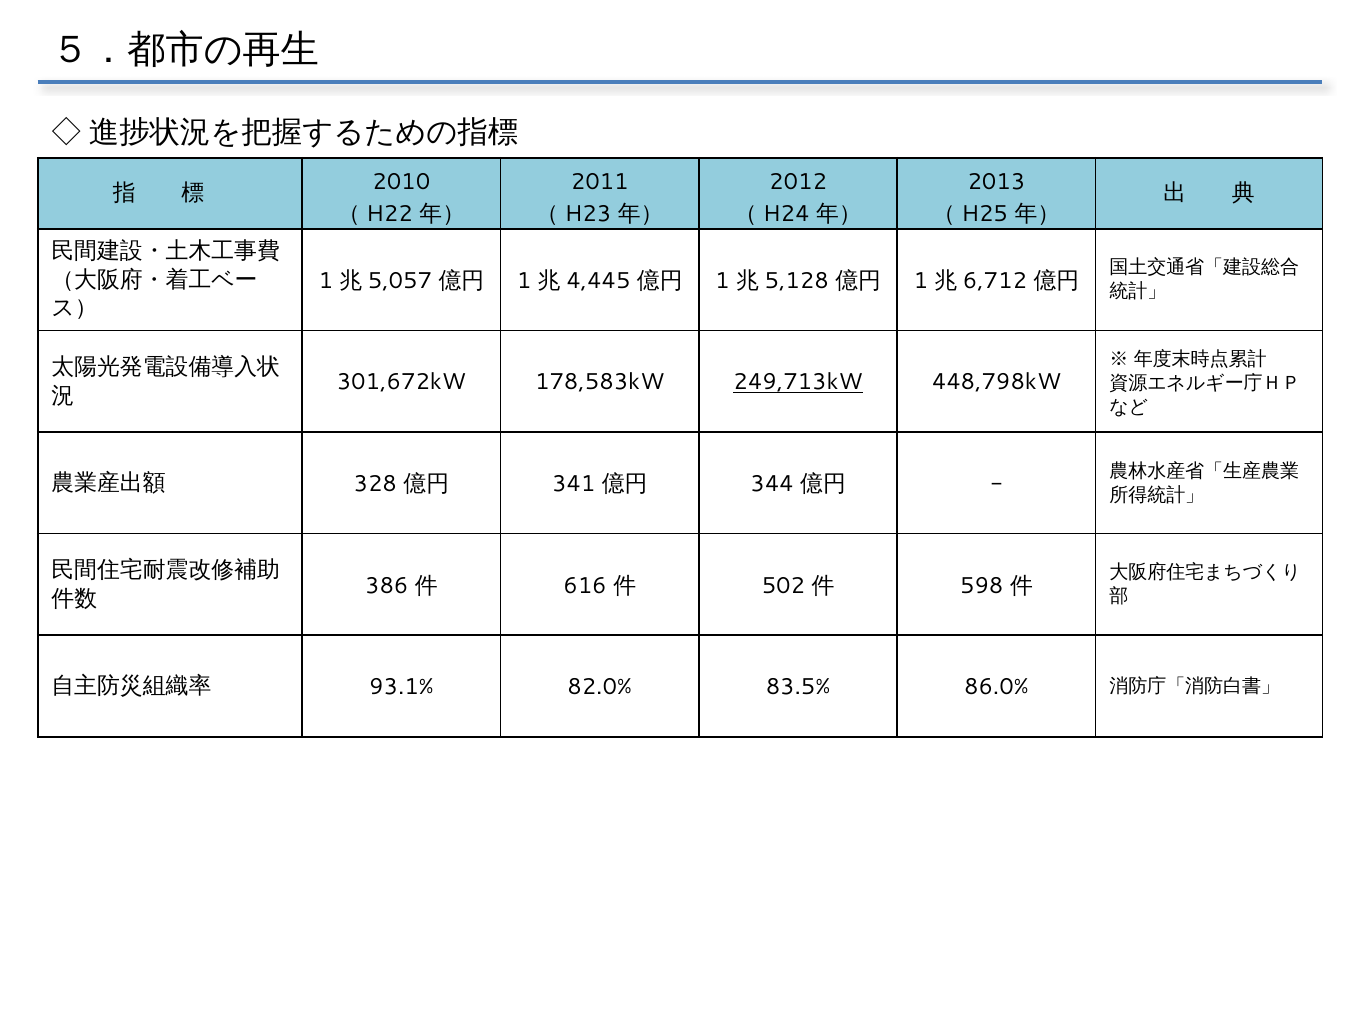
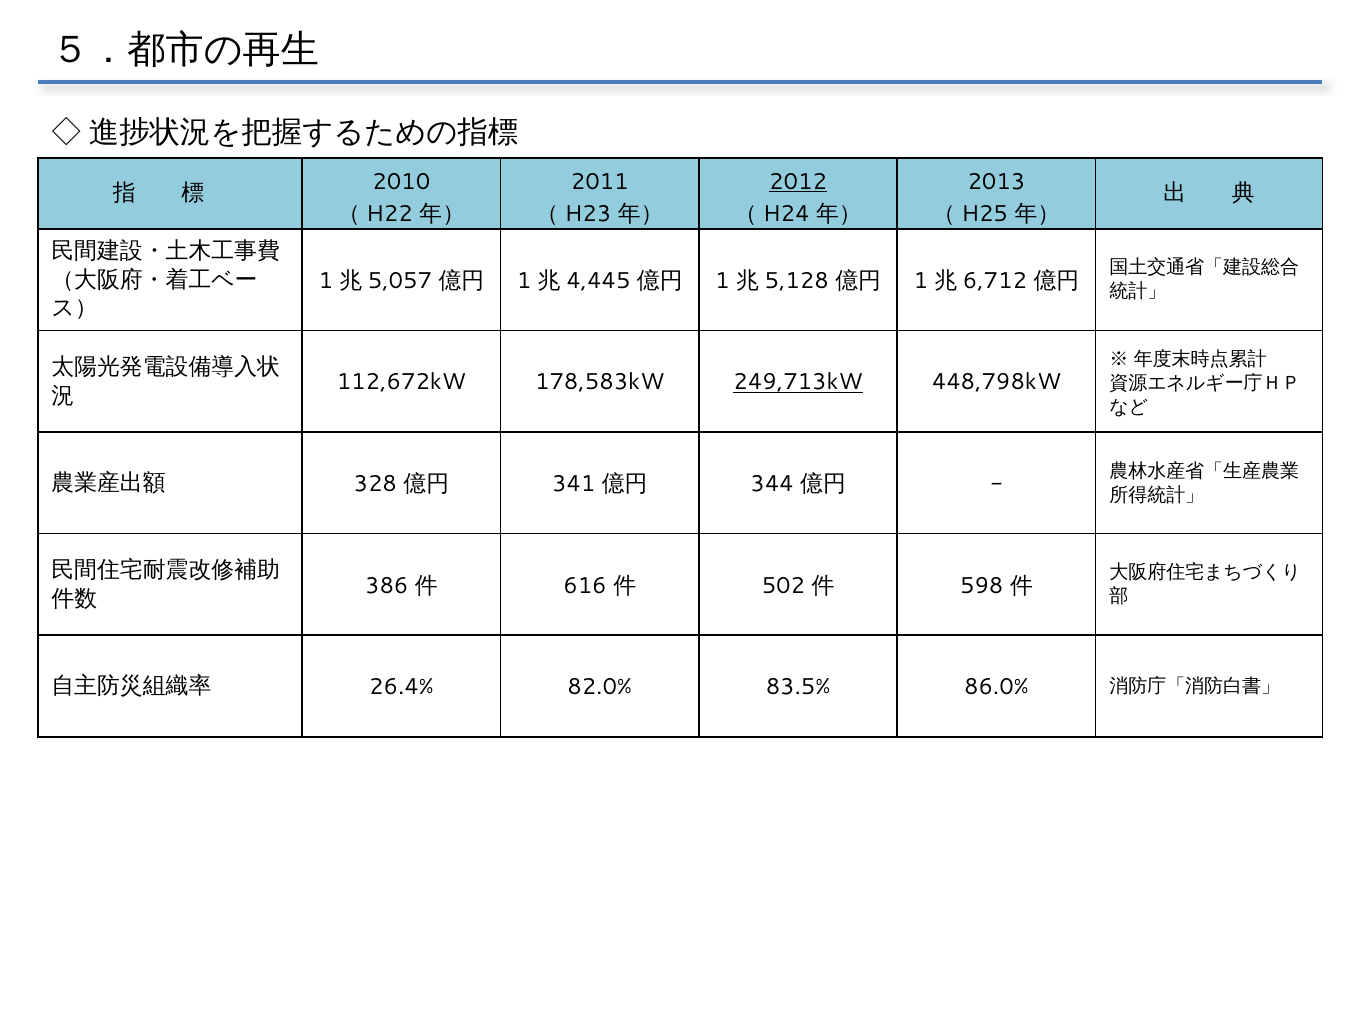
2012 underline: none -> present (798, 182)
301,672kW: 301,672kW -> 112,672kW (401, 383)
93.1%: 93.1% -> 26.4% (401, 687)
